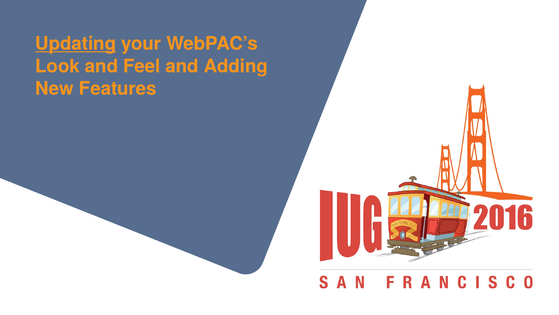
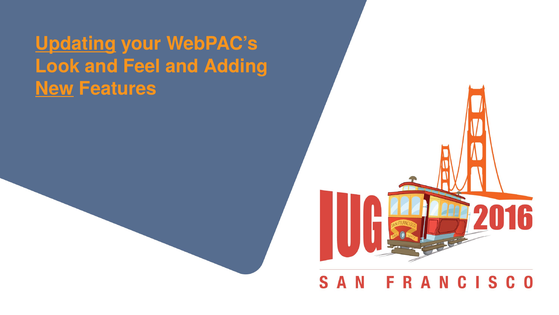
New underline: none -> present (55, 88)
